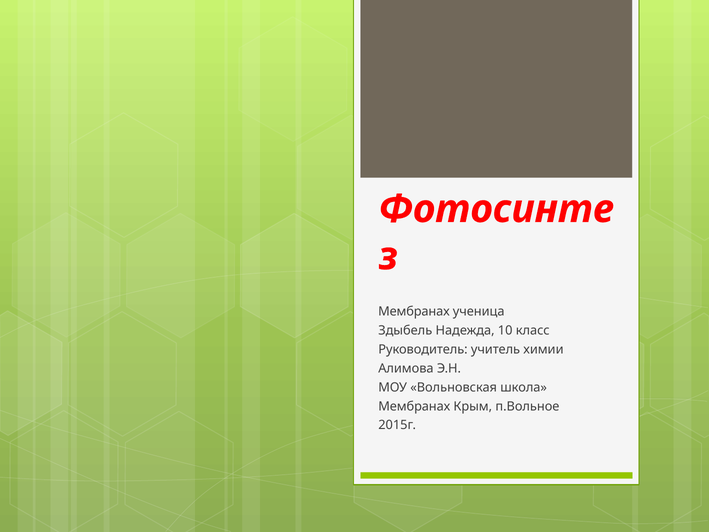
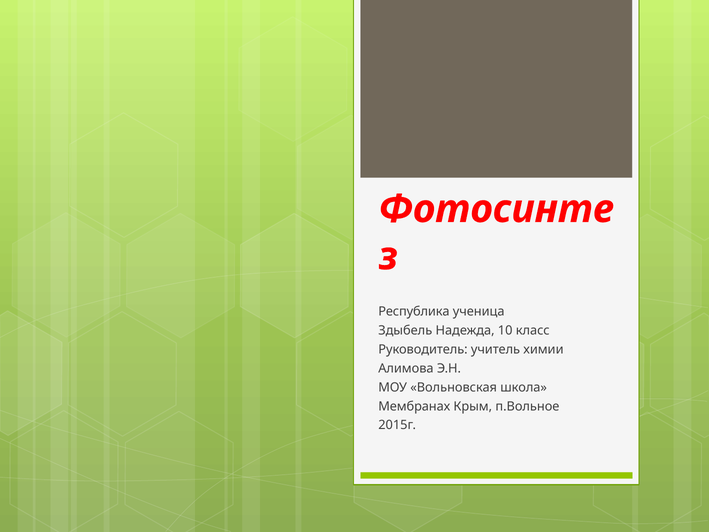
Мембранах: Мембранах -> Республика (414, 312)
